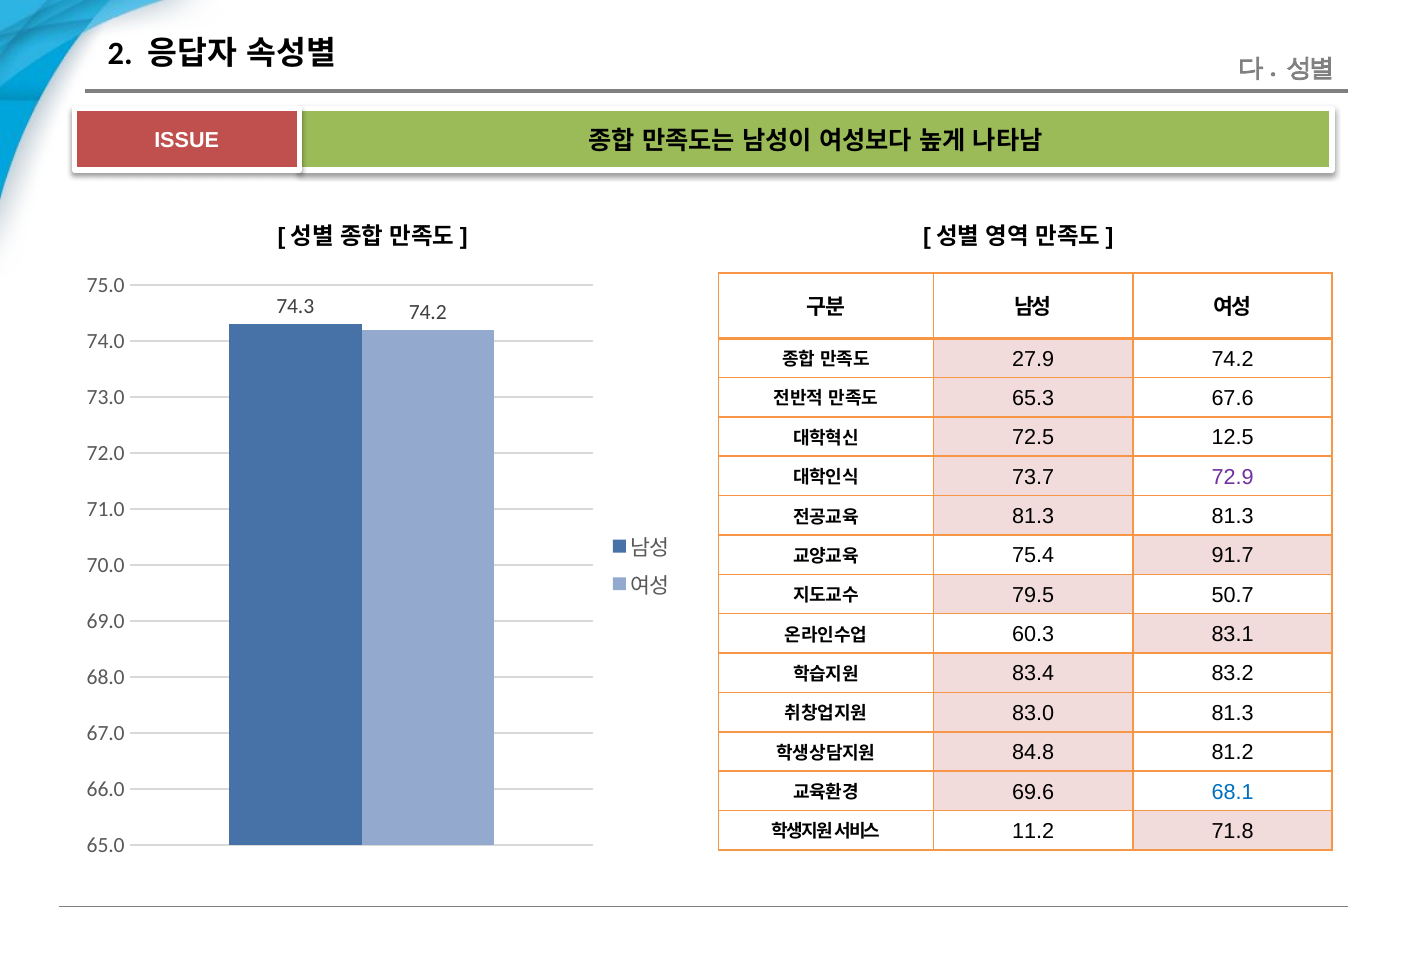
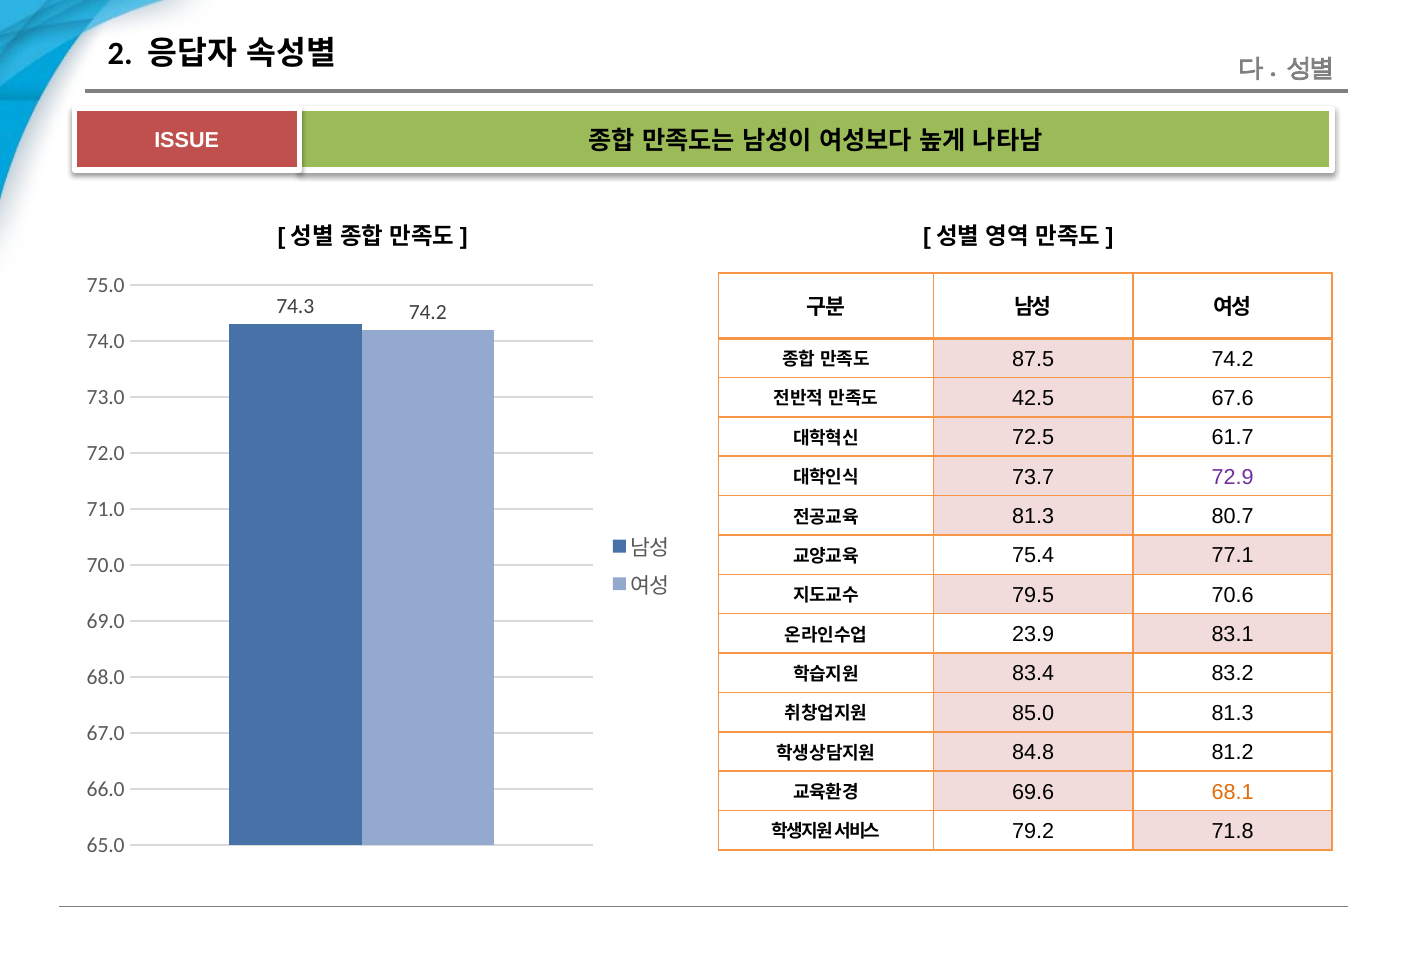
27.9: 27.9 -> 87.5 (1033, 359)
65.3: 65.3 -> 42.5 (1033, 398)
12.5: 12.5 -> 61.7 (1233, 438)
81.3 81.3: 81.3 -> 80.7 (1233, 516)
91.7: 91.7 -> 77.1 (1233, 556)
50.7: 50.7 -> 70.6 (1233, 595)
60.3: 60.3 -> 23.9 (1033, 635)
83.0: 83.0 -> 85.0 (1033, 713)
68.1 colour: blue -> orange (1233, 792)
11.2: 11.2 -> 79.2 (1033, 831)
